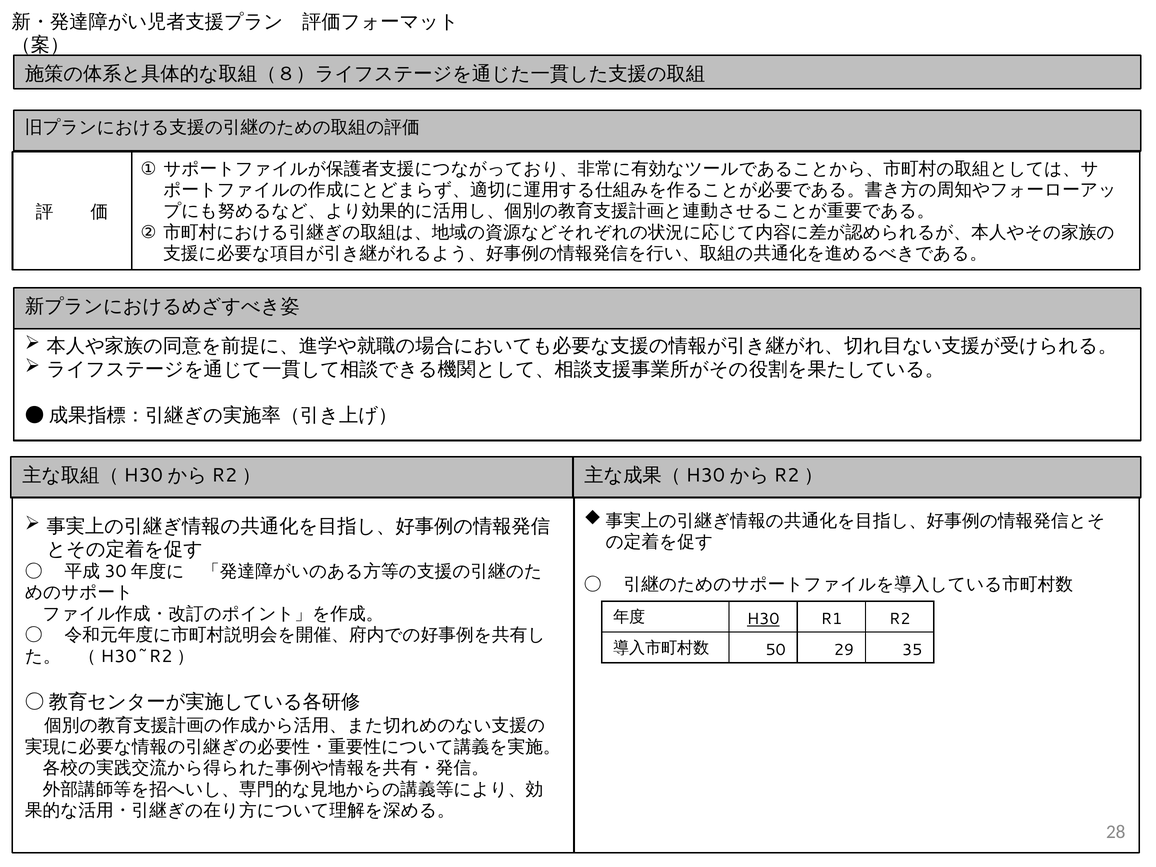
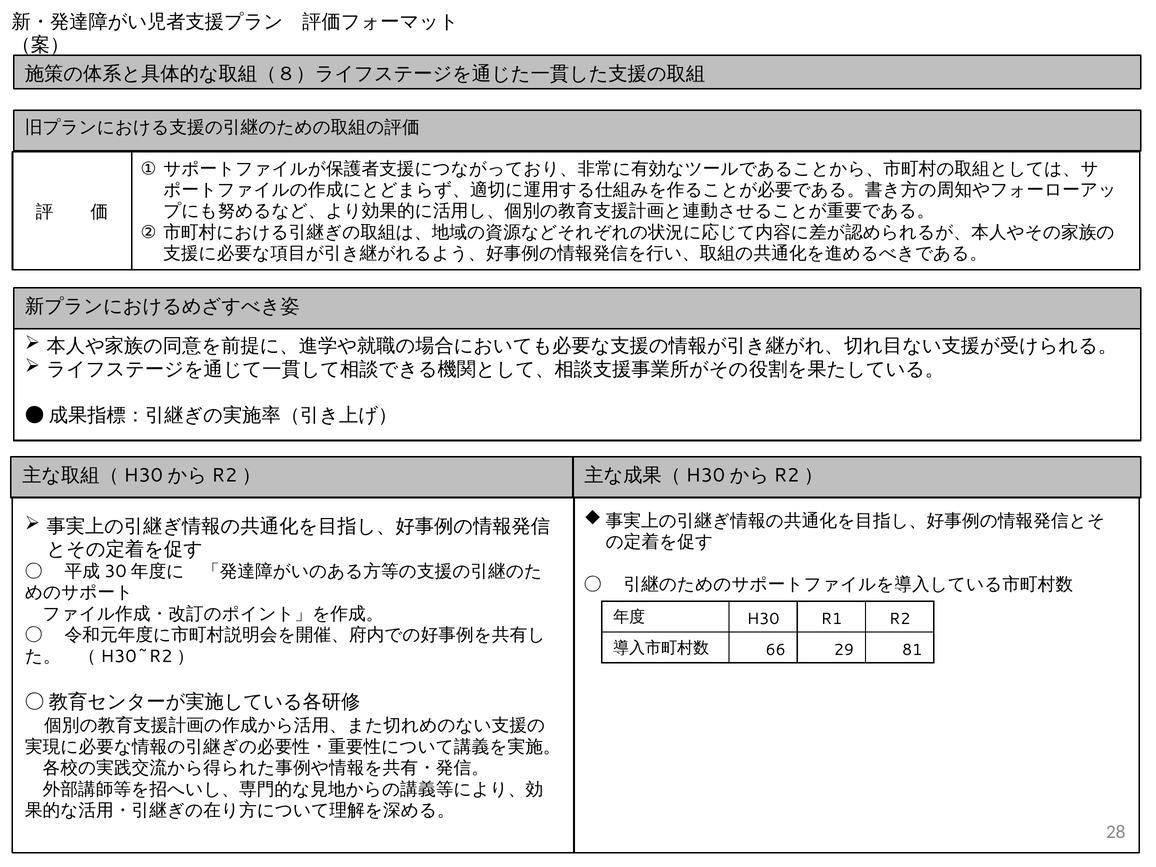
H30 underline: present -> none (763, 619)
50: 50 -> 66 (776, 650)
35: 35 -> 81 (912, 650)
